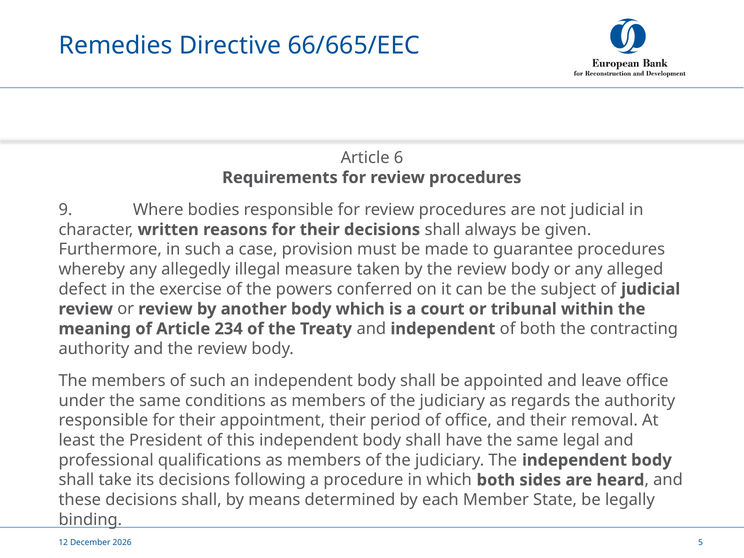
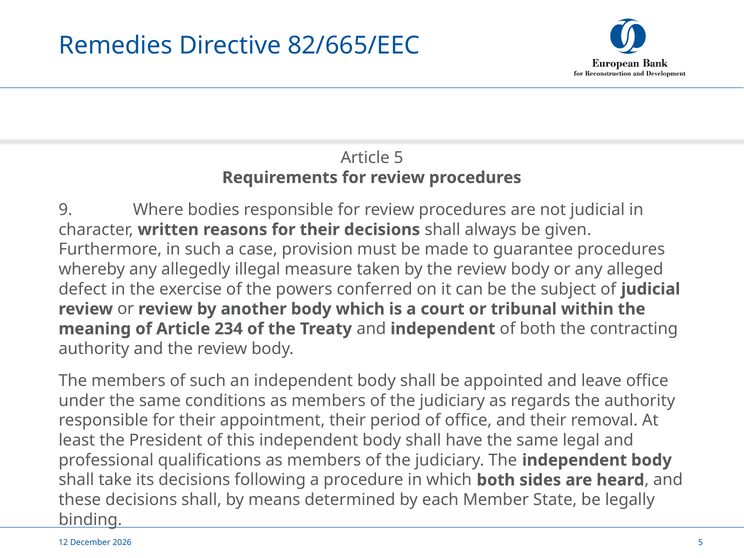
66/665/EEC: 66/665/EEC -> 82/665/EEC (354, 46)
Article 6: 6 -> 5 (398, 158)
